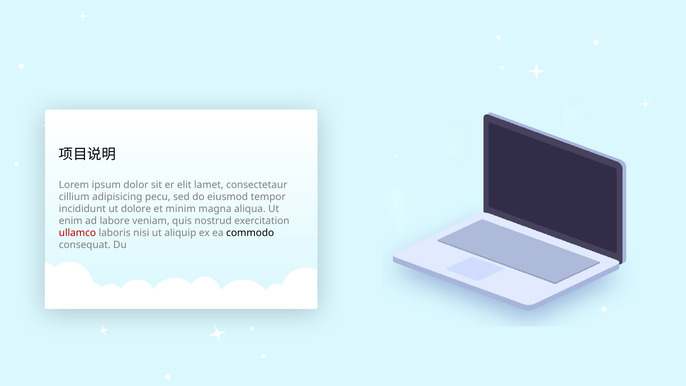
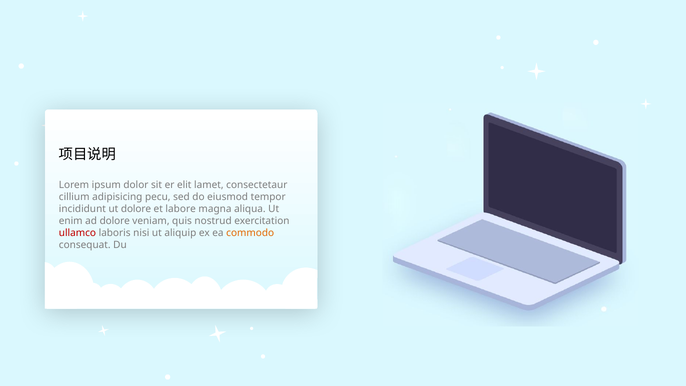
minim: minim -> labore (181, 209)
ad labore: labore -> dolore (115, 221)
commodo colour: black -> orange (250, 233)
